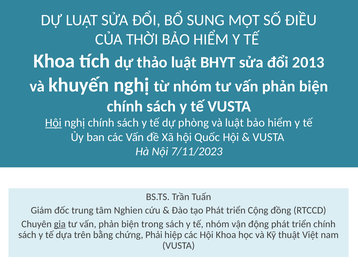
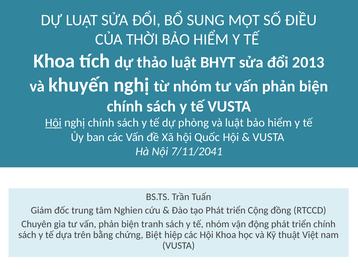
7/11/2023: 7/11/2023 -> 7/11/2041 (197, 151)
gia underline: present -> none (60, 224)
trong: trong -> tranh (152, 224)
Phải: Phải -> Biệt (154, 234)
